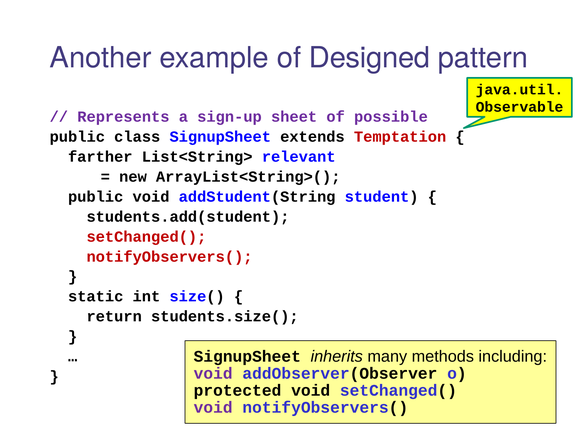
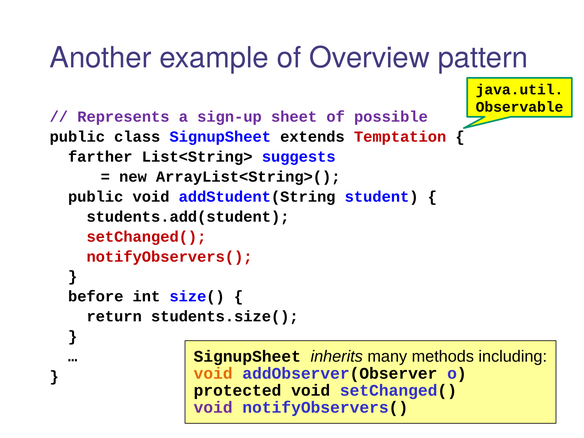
Designed: Designed -> Overview (370, 58)
relevant: relevant -> suggests (299, 157)
static: static -> before (96, 297)
void colour: purple -> orange (213, 373)
